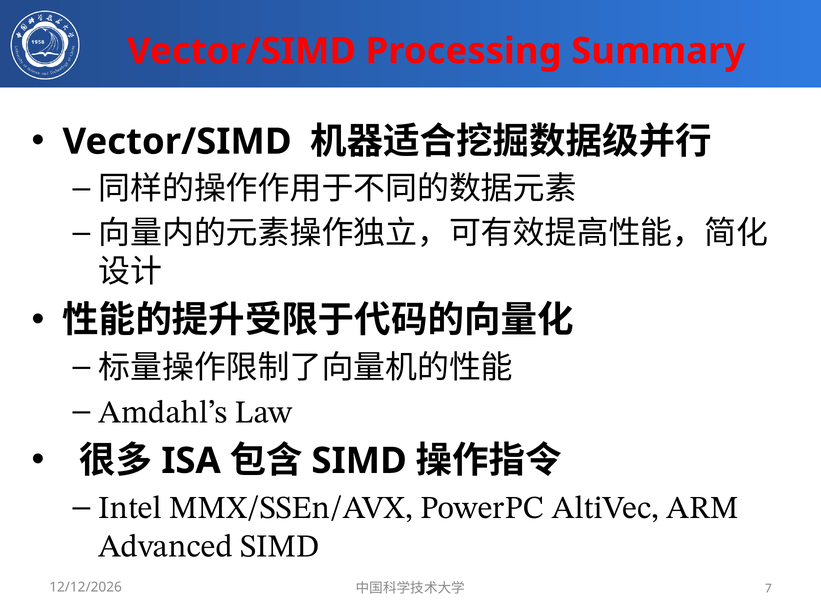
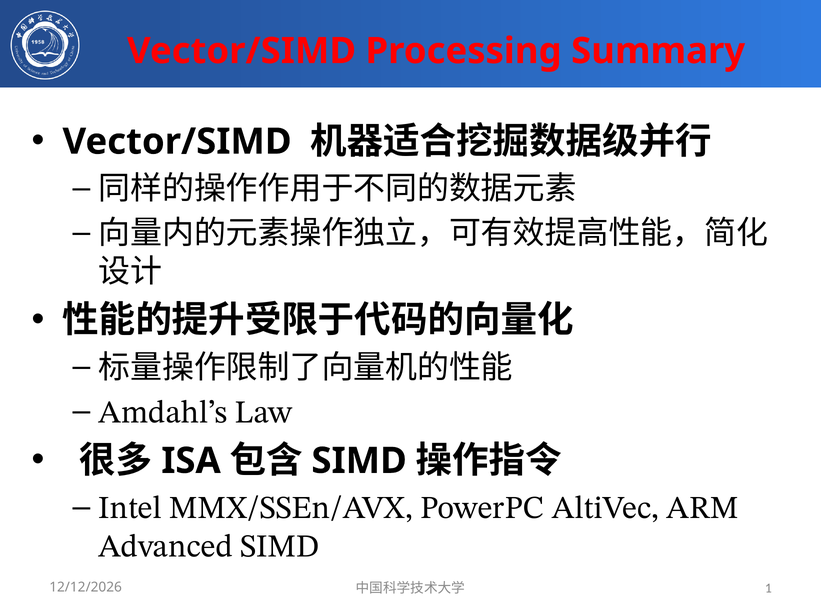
7: 7 -> 1 (768, 588)
